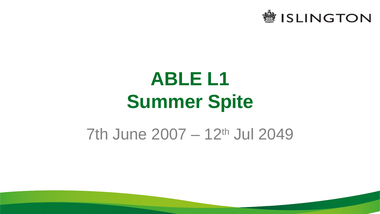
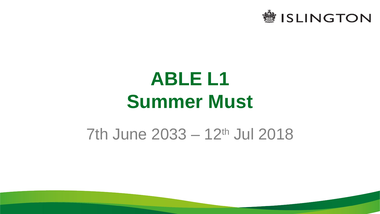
Spite: Spite -> Must (230, 102)
2007: 2007 -> 2033 (169, 134)
2049: 2049 -> 2018 (276, 134)
